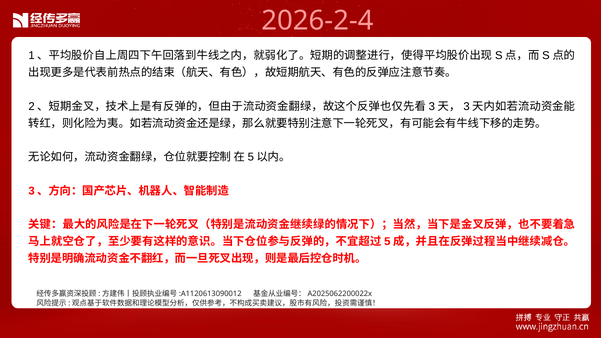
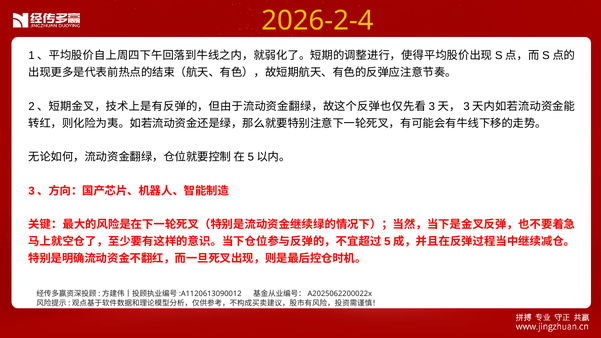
2026-2-4 colour: pink -> yellow (317, 21)
